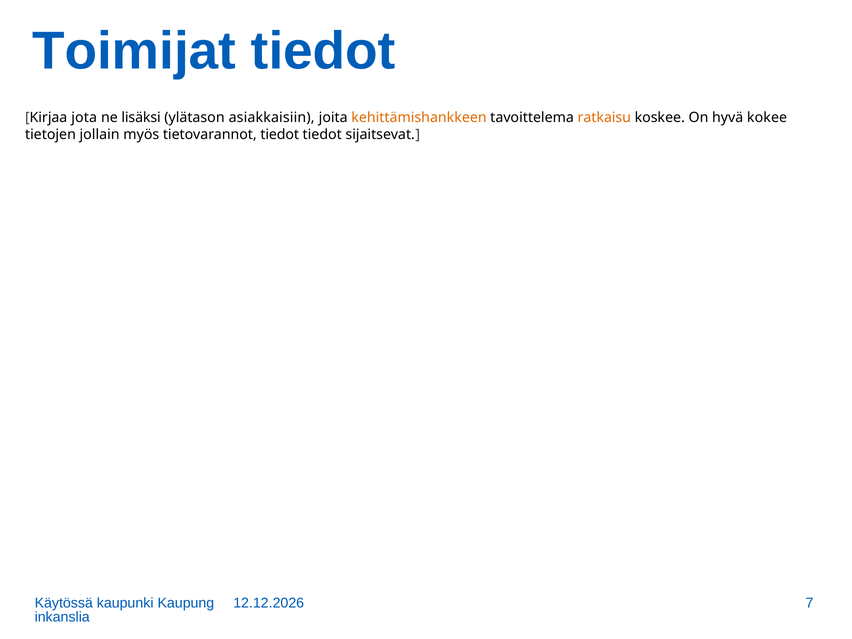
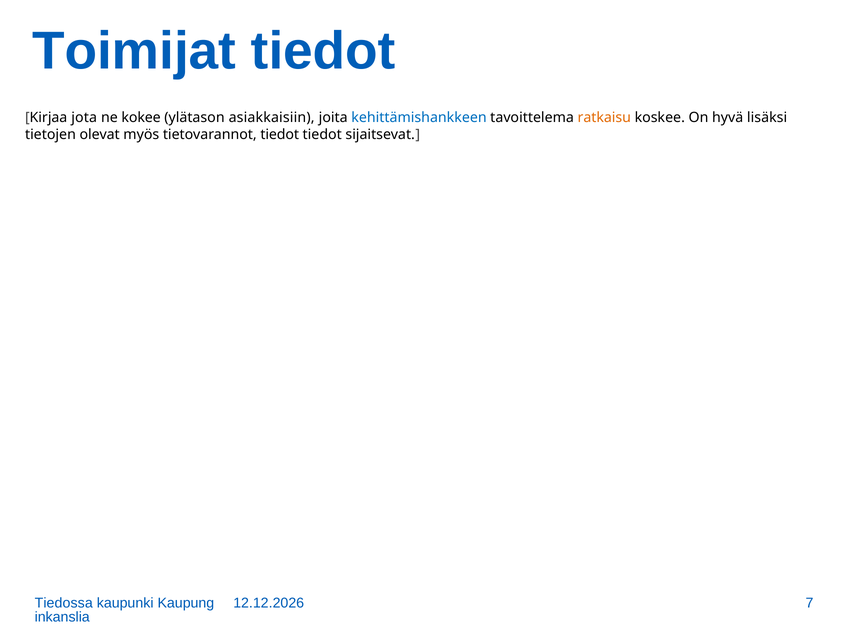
lisäksi: lisäksi -> kokee (141, 118)
kehittämishankkeen colour: orange -> blue (419, 118)
kokee: kokee -> lisäksi (767, 118)
jollain: jollain -> olevat (100, 135)
Käytössä: Käytössä -> Tiedossa (64, 603)
